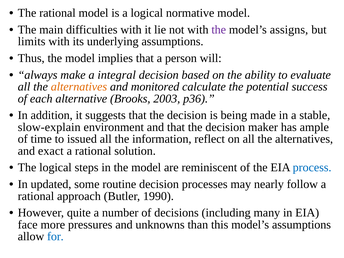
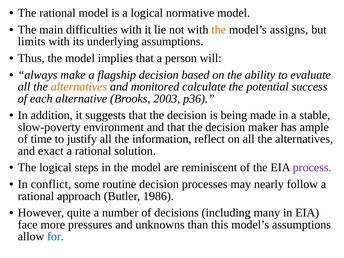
the colour: purple -> orange (219, 30)
integral: integral -> flagship (117, 75)
slow-explain: slow-explain -> slow-poverty (49, 127)
issued: issued -> justify (82, 139)
process colour: blue -> purple (312, 168)
updated: updated -> conflict (51, 184)
1990: 1990 -> 1986 (158, 196)
